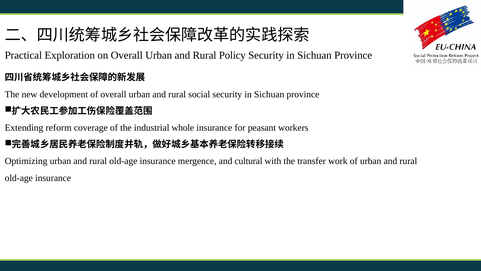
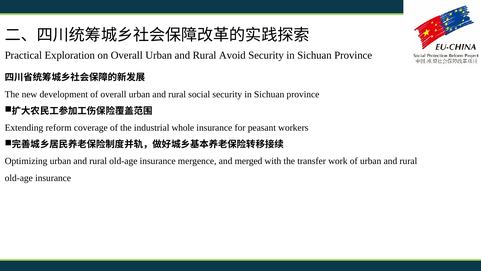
Policy: Policy -> Avoid (232, 55)
cultural: cultural -> merged (249, 161)
